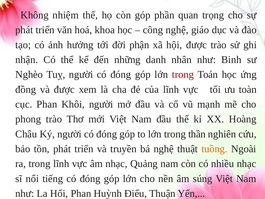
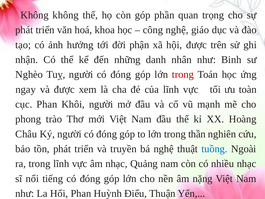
Không nhiệm: nhiệm -> không (66, 15)
được trào: trào -> trên (219, 45)
đồng: đồng -> ngay (26, 89)
tuồng colour: orange -> blue (214, 149)
súng: súng -> nặng (203, 178)
